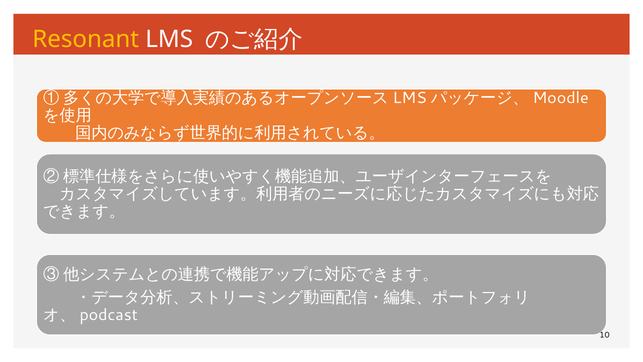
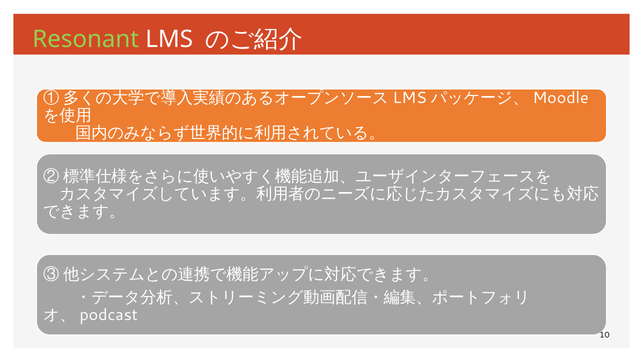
Resonant colour: yellow -> light green (86, 39)
